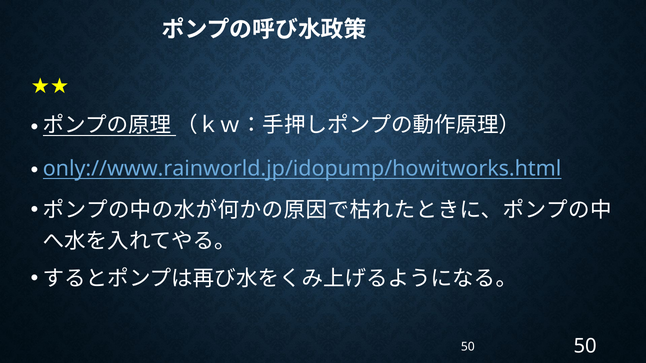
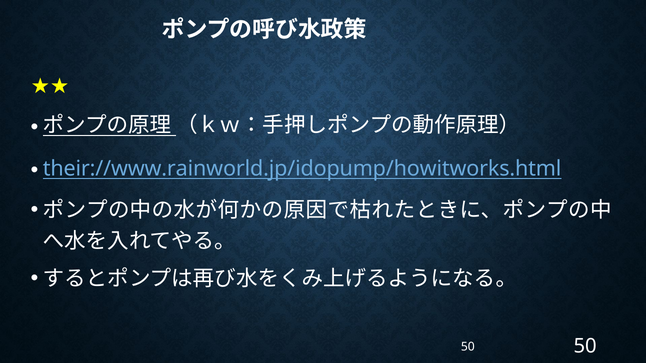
only://www.rainworld.jp/idopump/howitworks.html: only://www.rainworld.jp/idopump/howitworks.html -> their://www.rainworld.jp/idopump/howitworks.html (302, 169)
